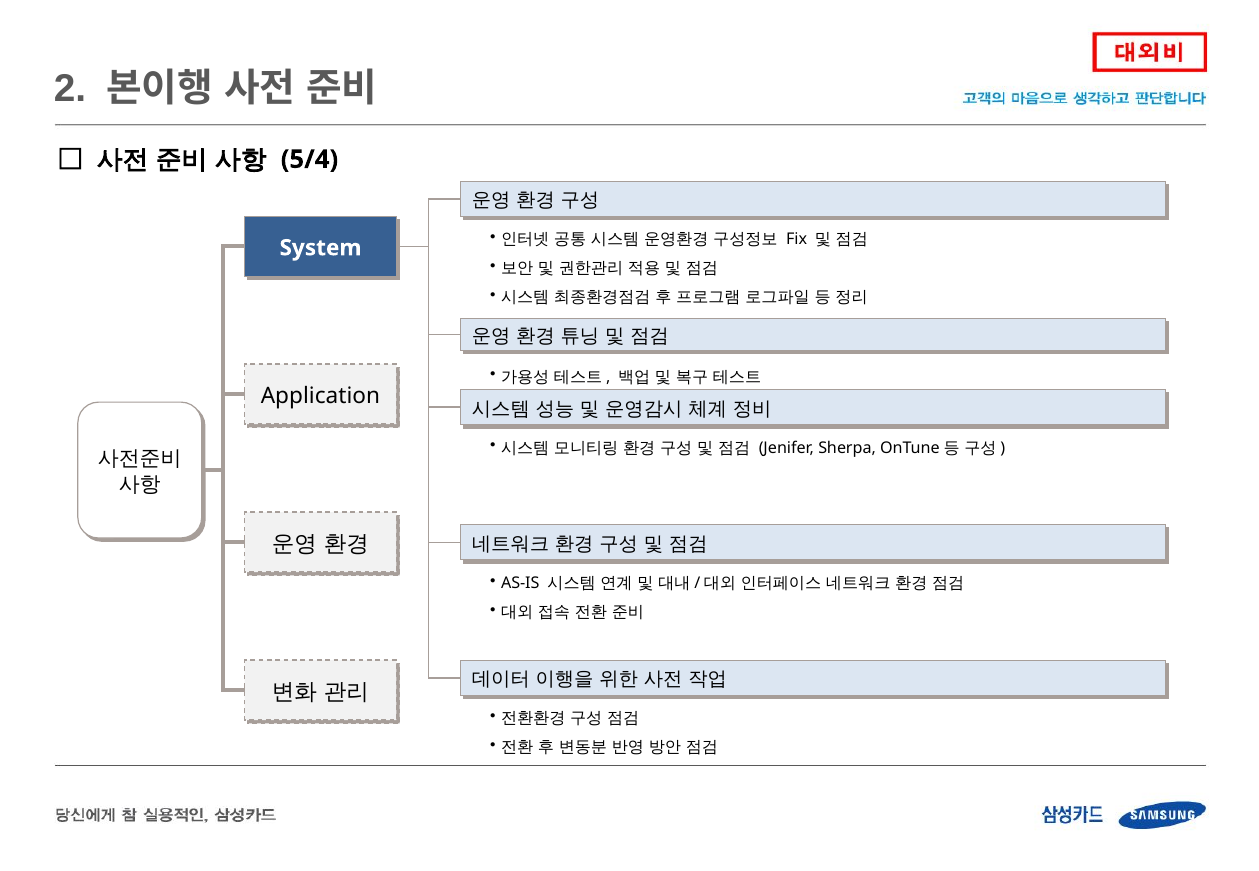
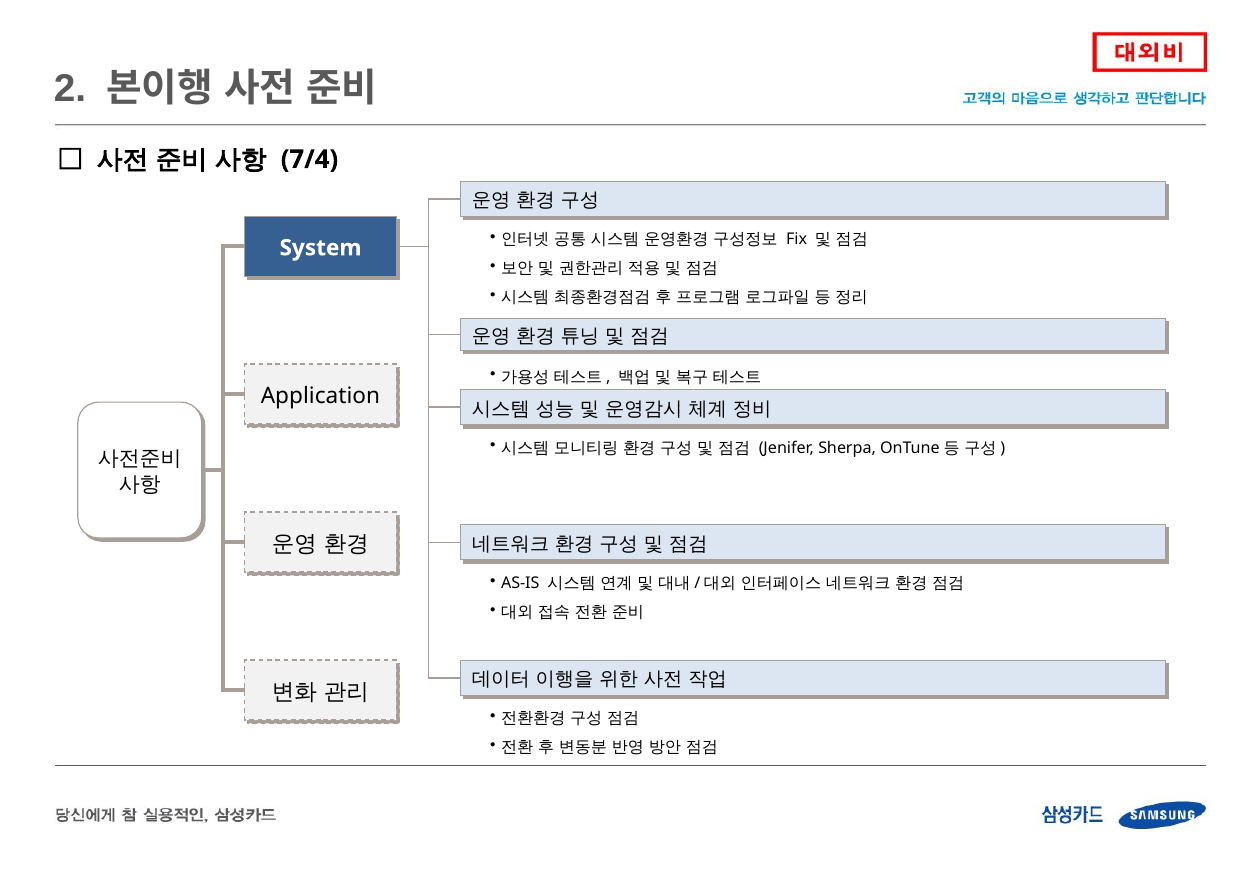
5/4: 5/4 -> 7/4 (309, 159)
